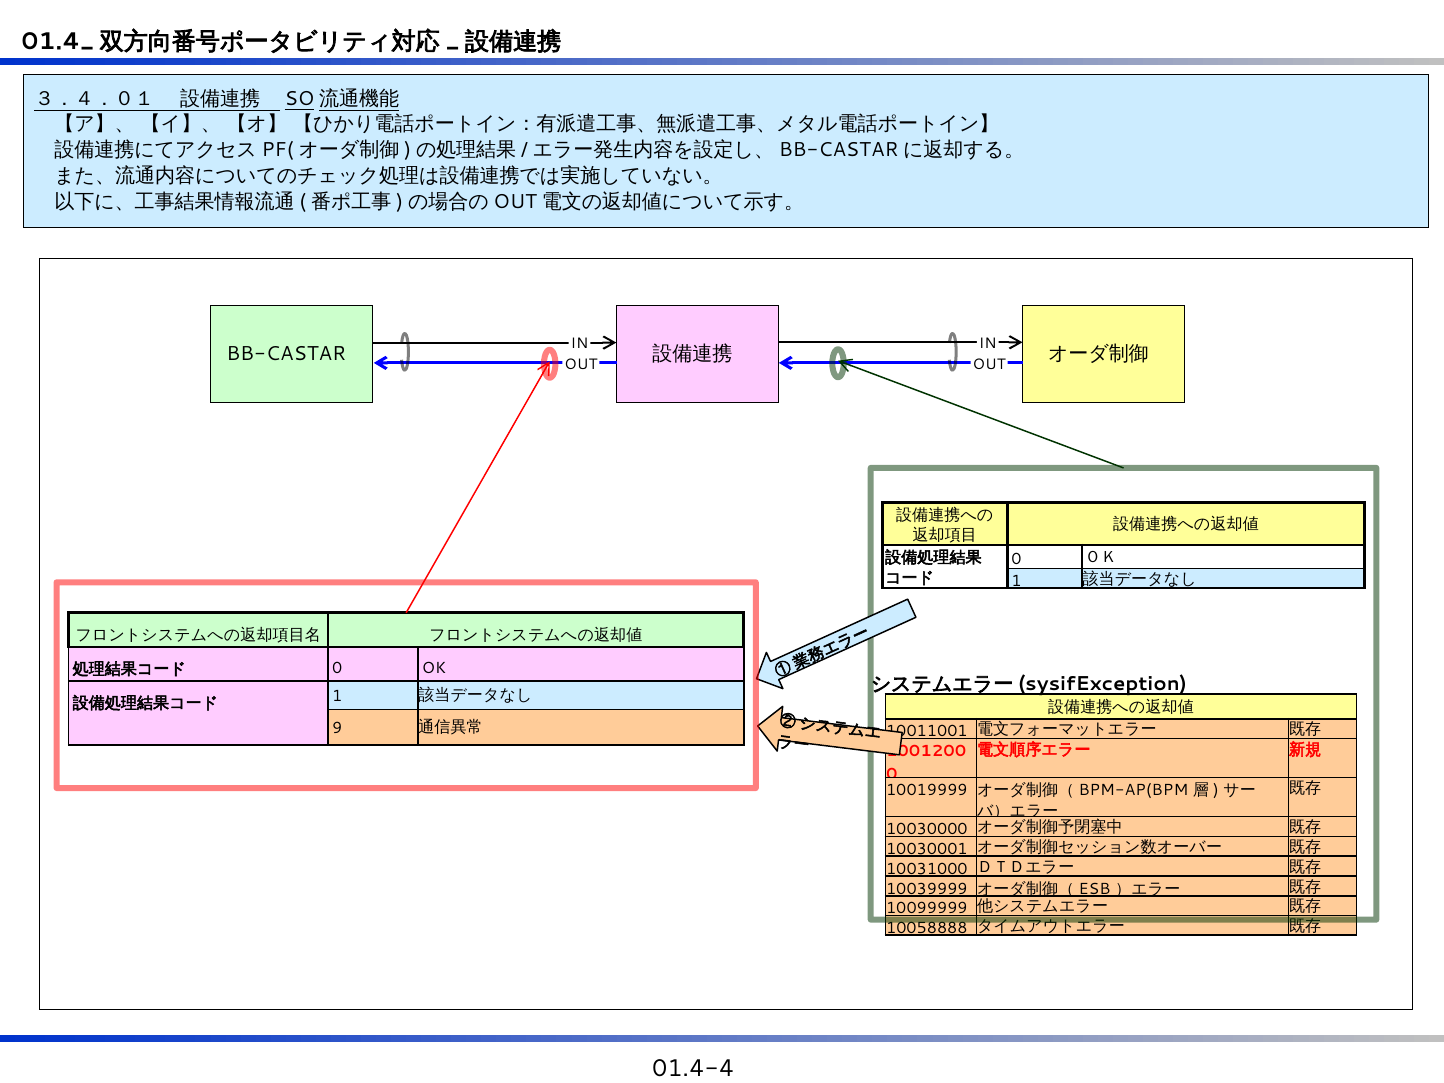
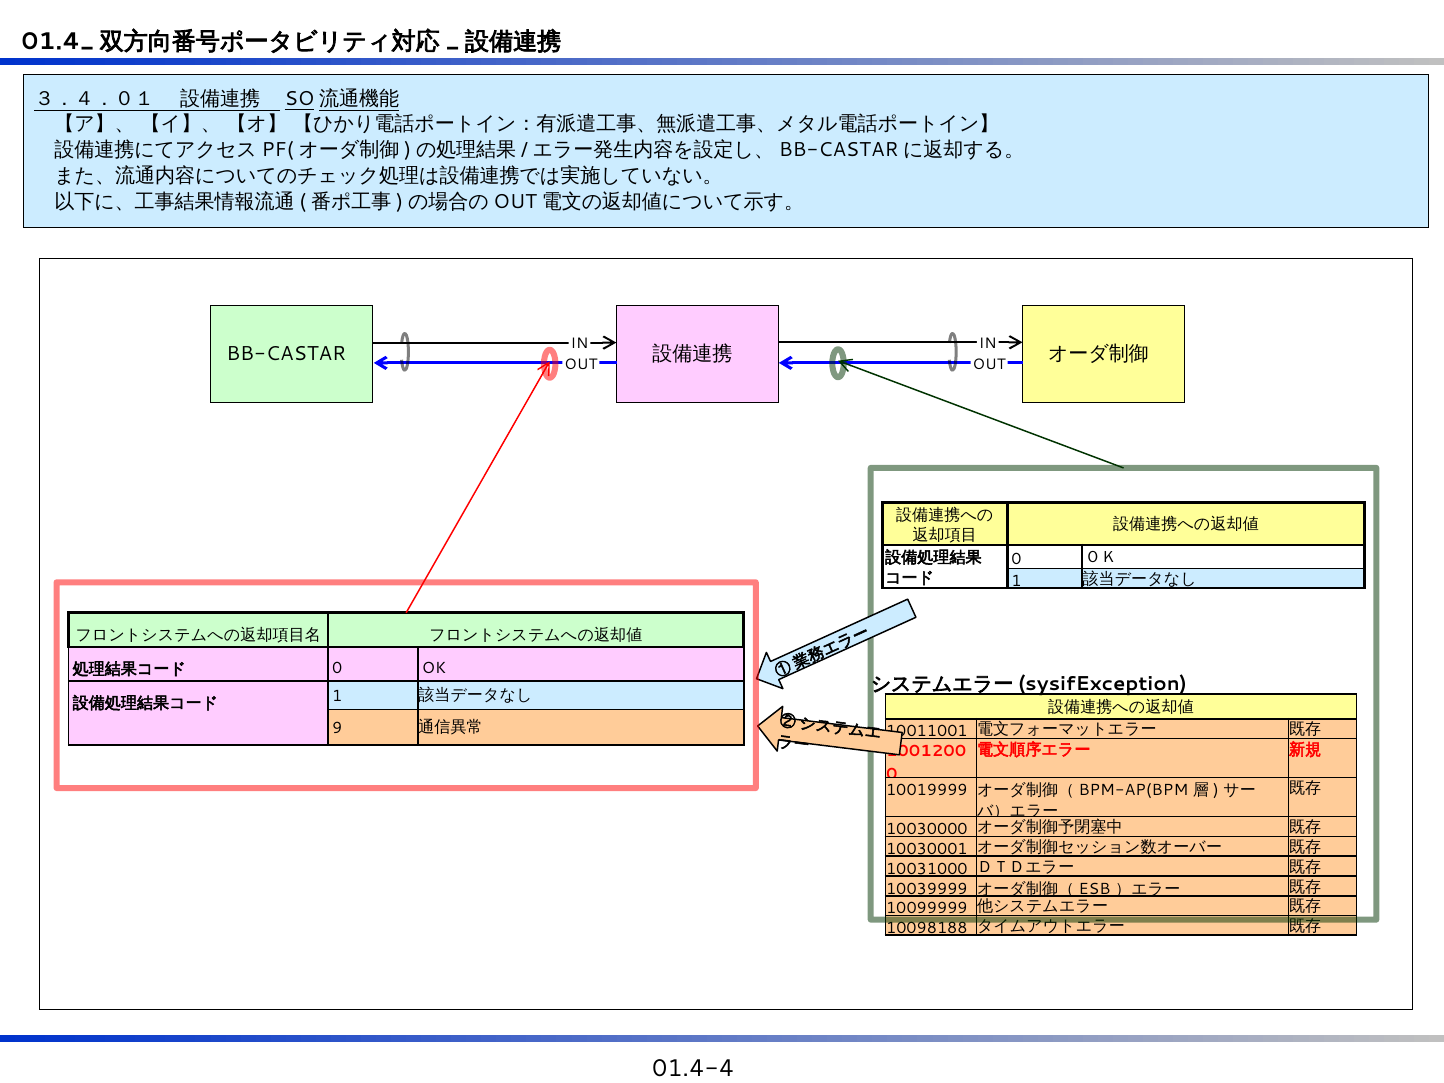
10058888: 10058888 -> 10098188 (927, 928)
